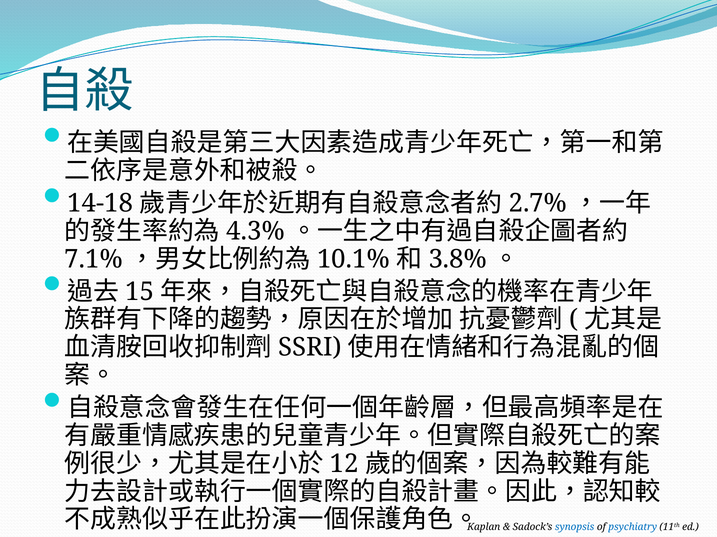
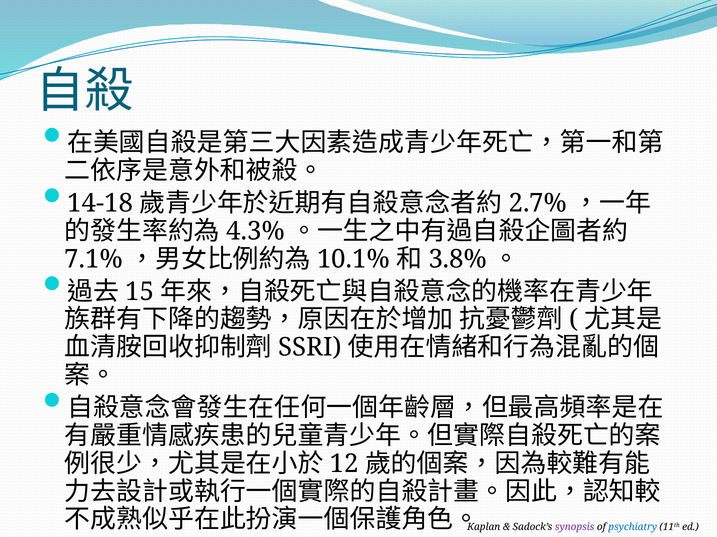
synopsis colour: blue -> purple (575, 527)
